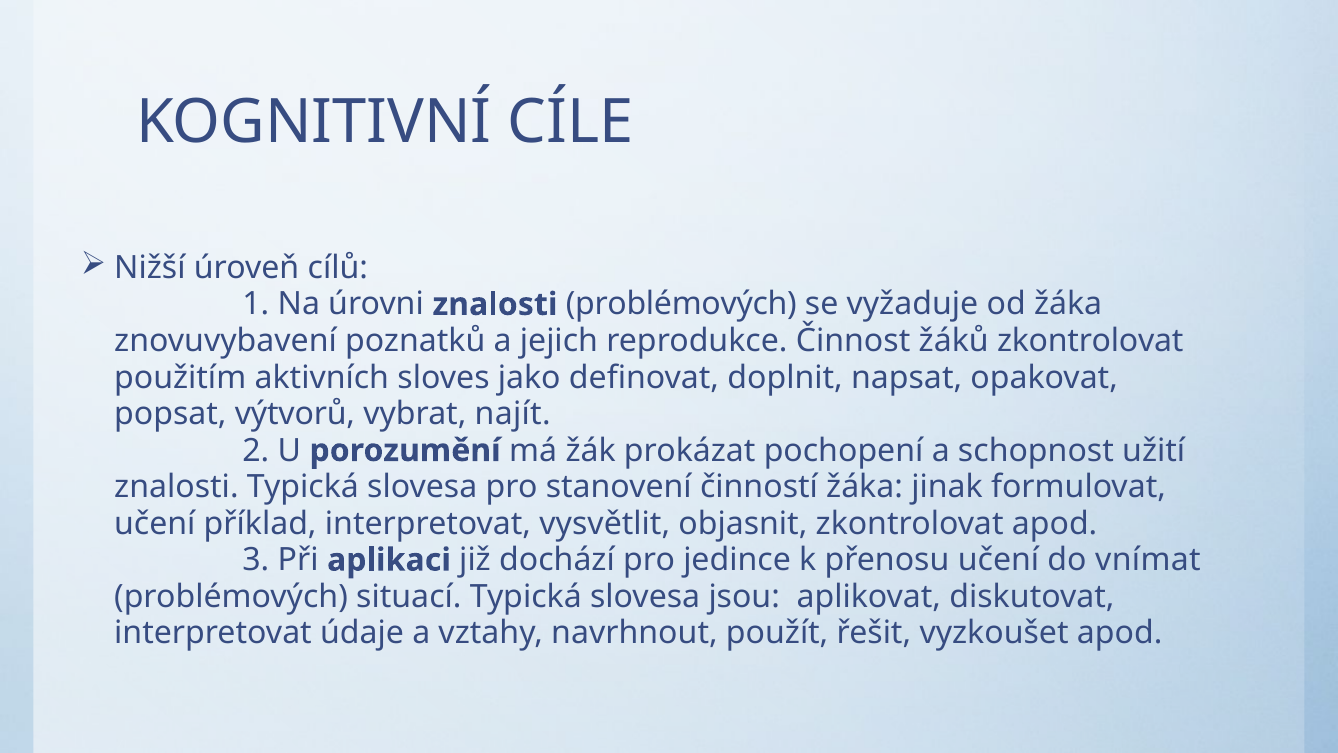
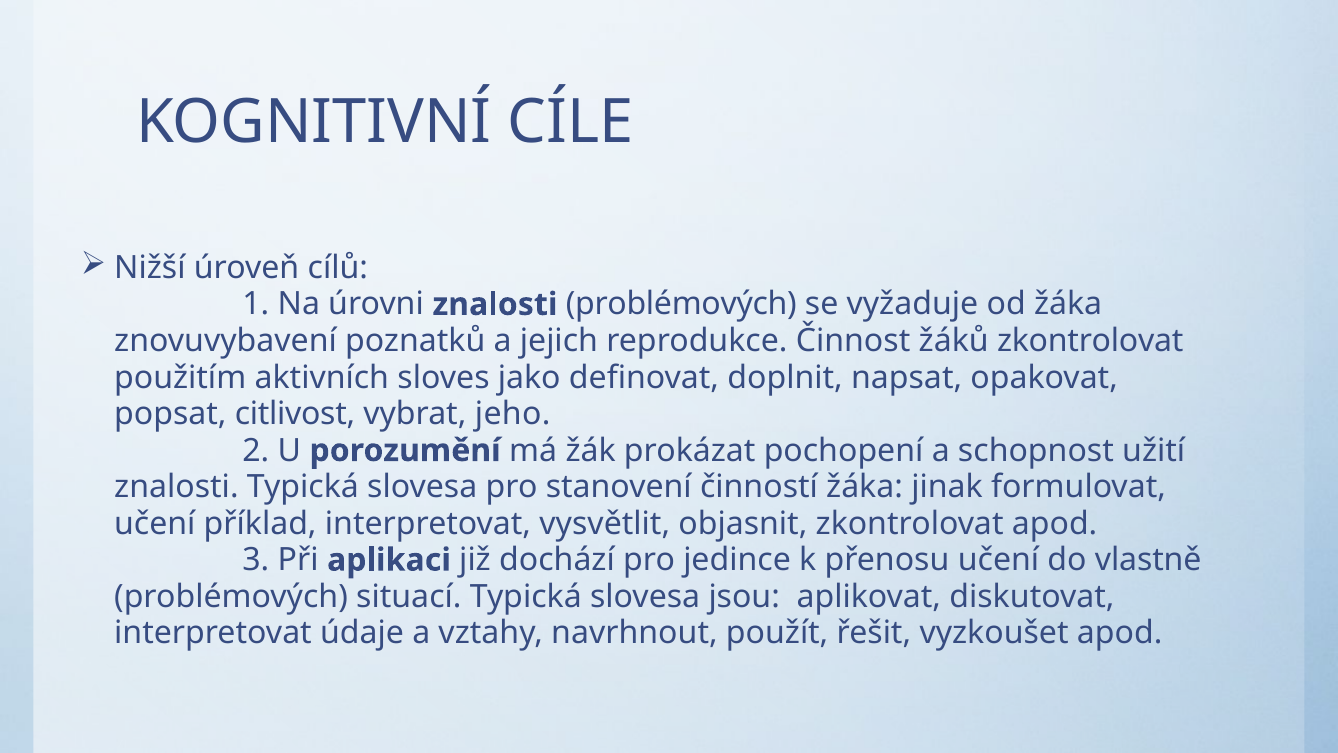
výtvorů: výtvorů -> citlivost (295, 414)
najít: najít -> jeho (513, 414)
vnímat: vnímat -> vlastně (1148, 560)
